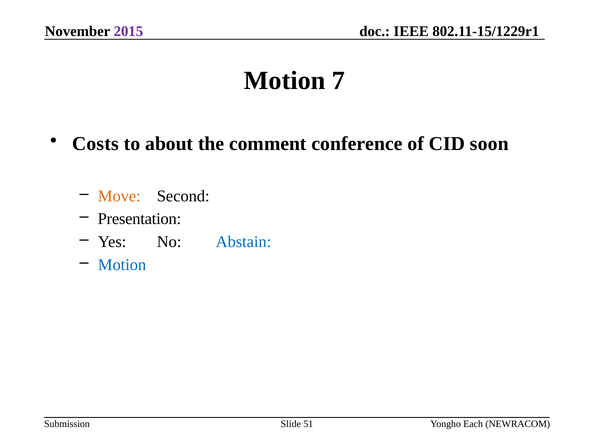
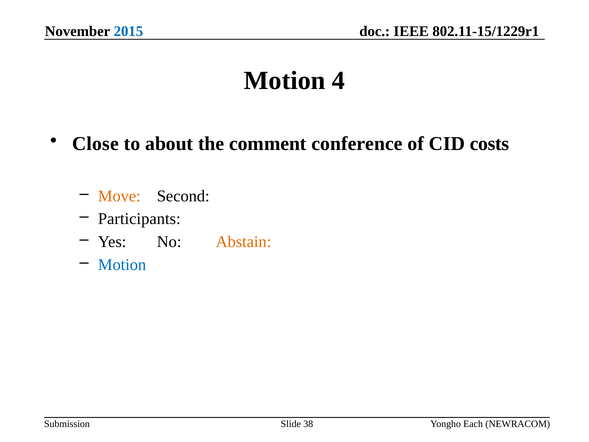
2015 colour: purple -> blue (128, 31)
7: 7 -> 4 (338, 80)
Costs: Costs -> Close (96, 144)
soon: soon -> costs (490, 144)
Presentation: Presentation -> Participants (139, 219)
Abstain colour: blue -> orange (243, 242)
51: 51 -> 38 (308, 424)
